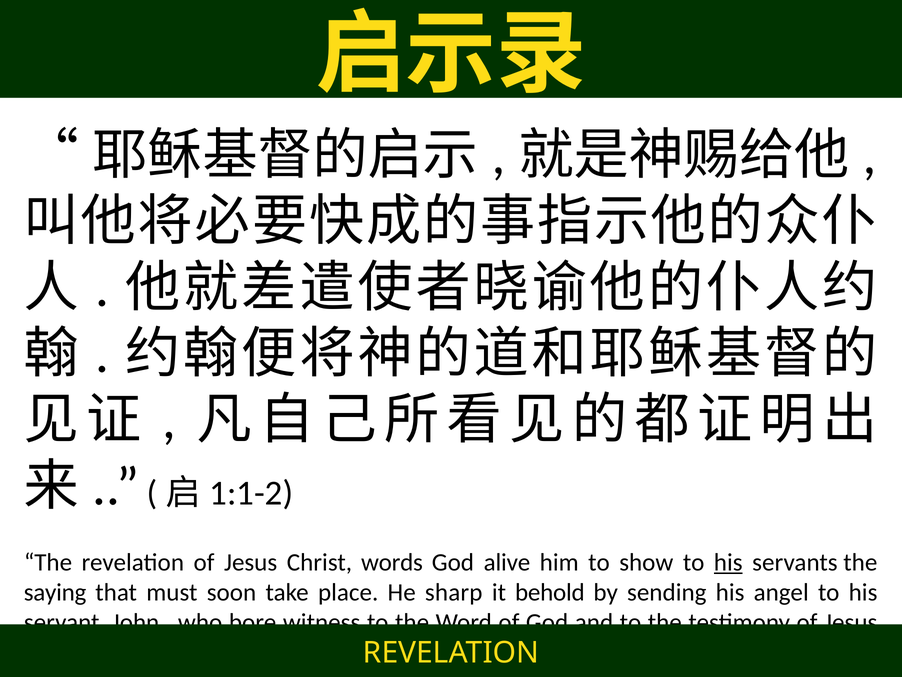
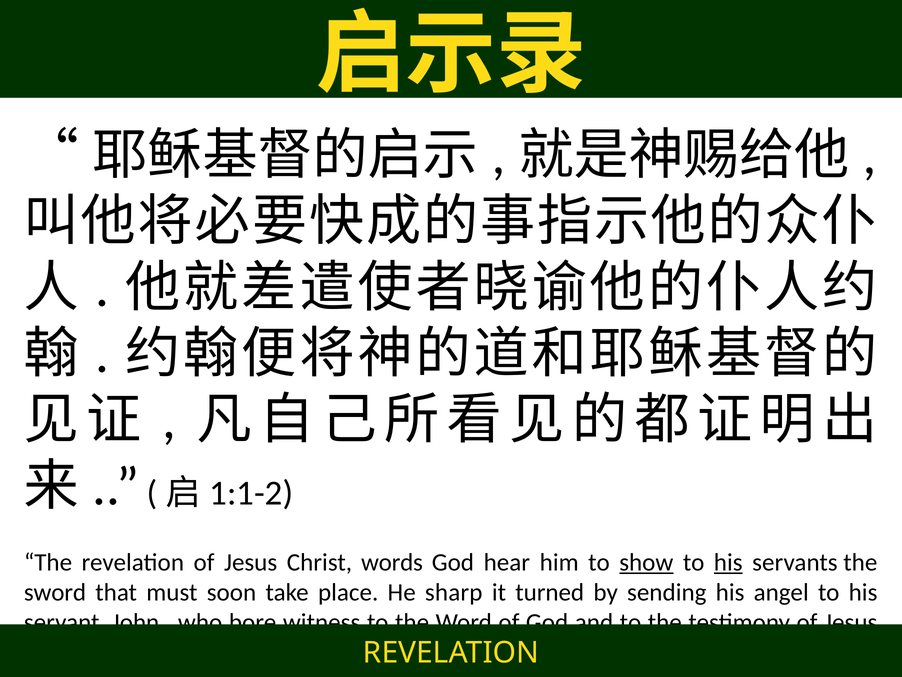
alive: alive -> hear (507, 562)
show underline: none -> present (646, 562)
saying: saying -> sword (55, 592)
behold: behold -> turned (550, 592)
